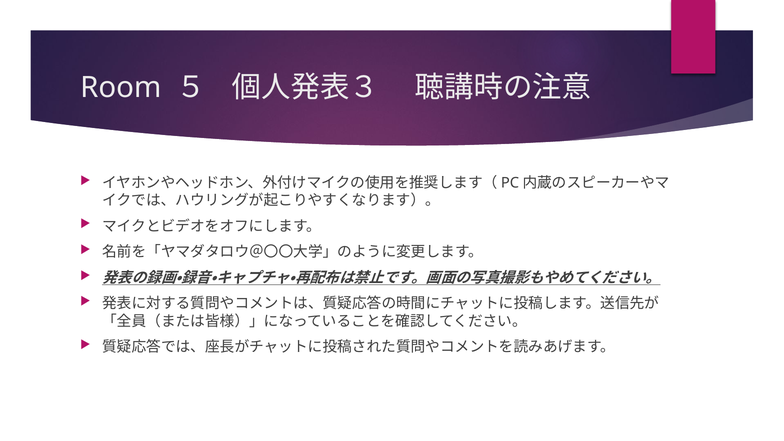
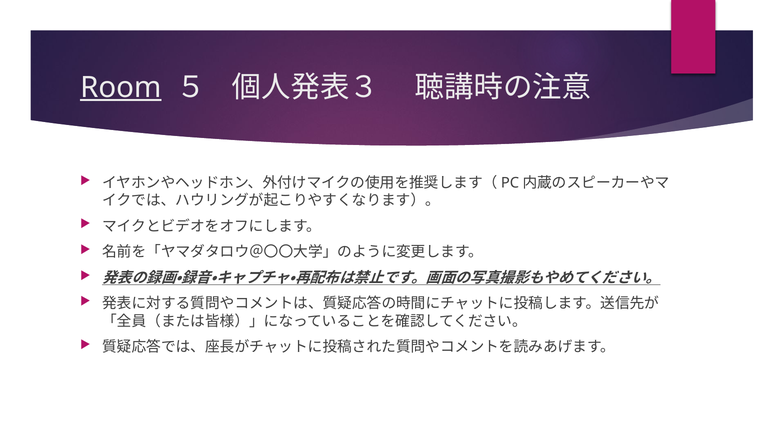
Room underline: none -> present (121, 87)
